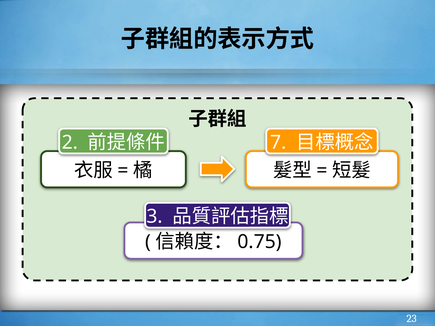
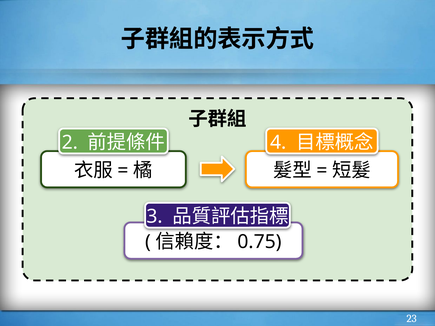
7: 7 -> 4 (278, 142)
